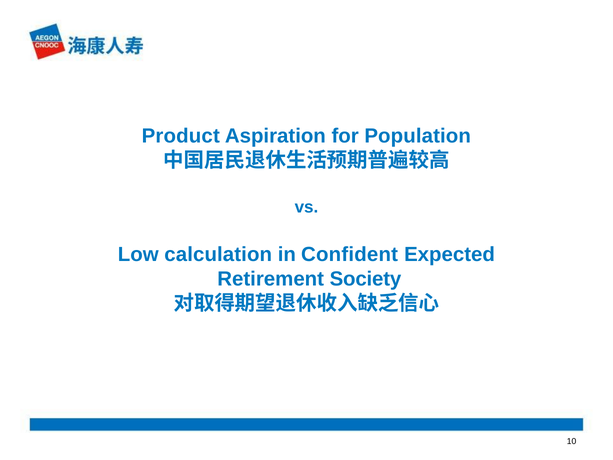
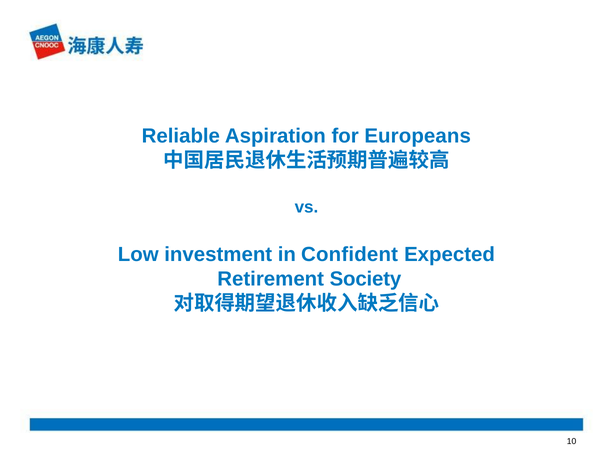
Product: Product -> Reliable (181, 136)
Population: Population -> Europeans (418, 136)
calculation: calculation -> investment (218, 254)
